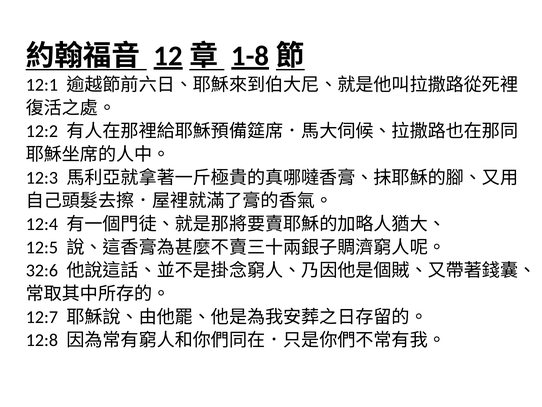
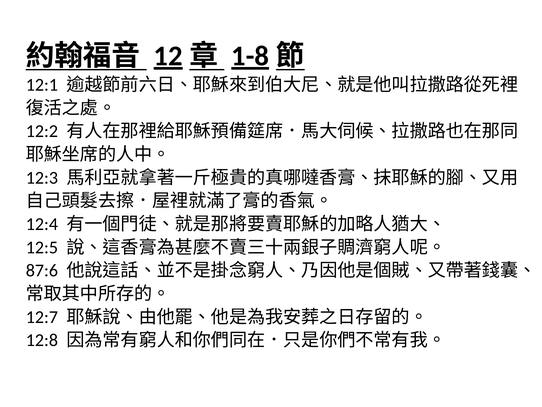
32:6: 32:6 -> 87:6 (42, 270)
